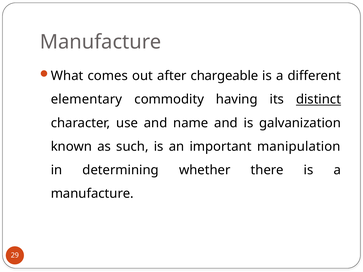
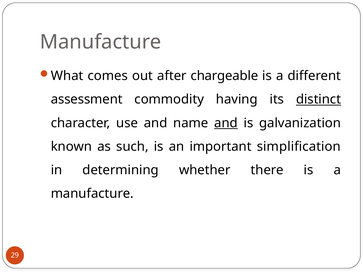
elementary: elementary -> assessment (87, 99)
and underline: none -> present (226, 123)
manipulation: manipulation -> simplification (299, 147)
